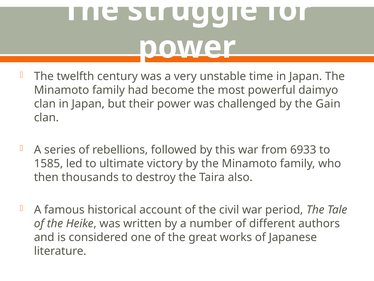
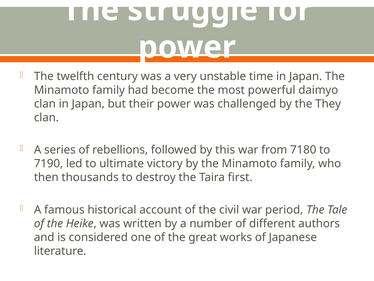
Gain: Gain -> They (328, 104)
6933: 6933 -> 7180 (303, 150)
1585: 1585 -> 7190 (49, 163)
also: also -> first (240, 177)
